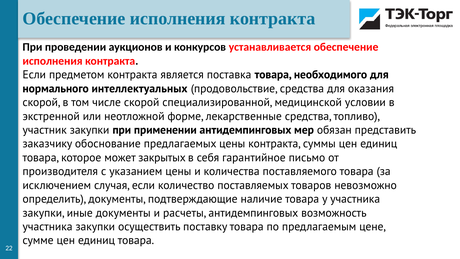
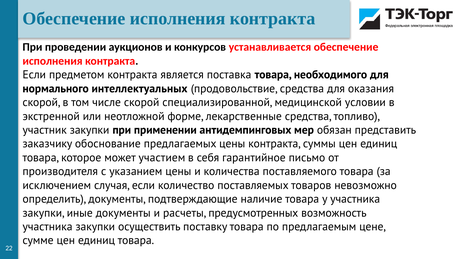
закрытых: закрытых -> участием (162, 157)
расчеты антидемпинговых: антидемпинговых -> предусмотренных (253, 213)
